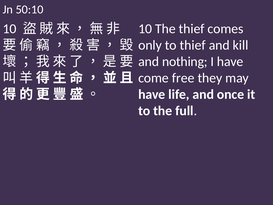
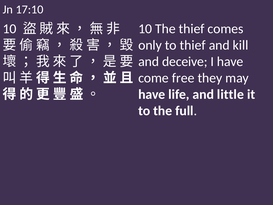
50:10: 50:10 -> 17:10 (30, 9)
nothing: nothing -> deceive (185, 61)
once: once -> little (230, 94)
